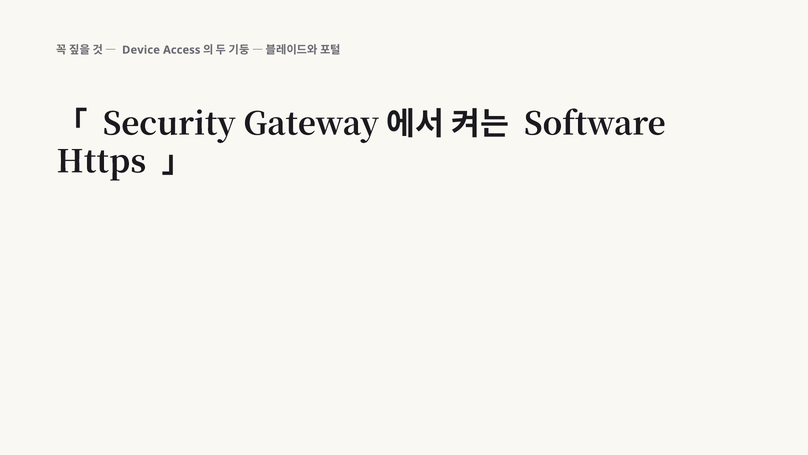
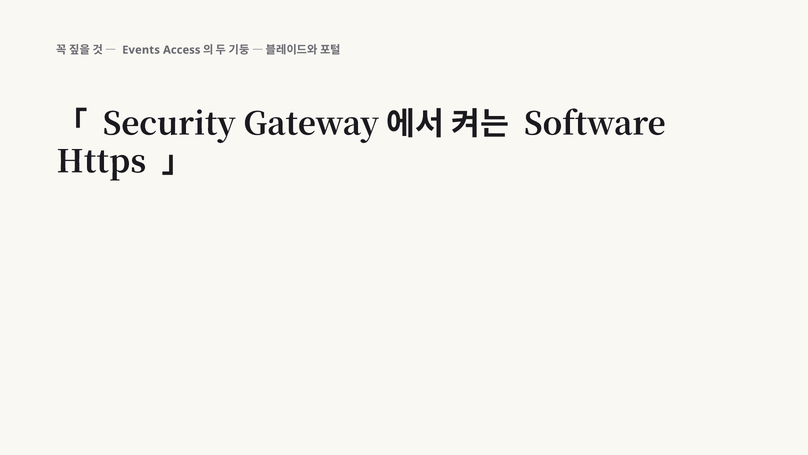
Device: Device -> Events (141, 50)
